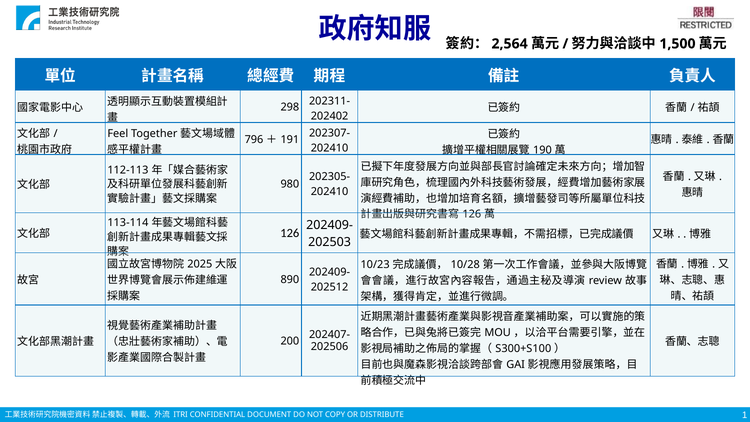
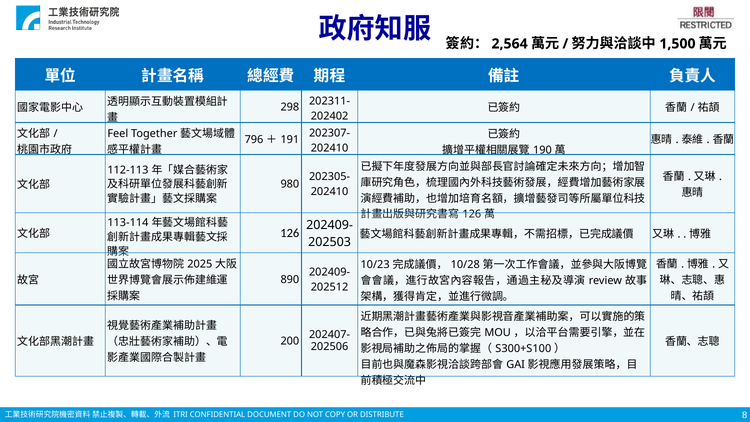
1: 1 -> 8 (745, 415)
